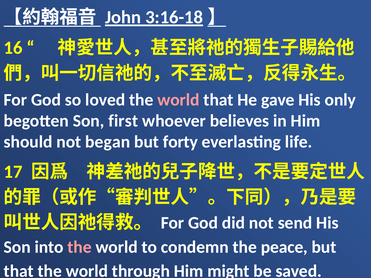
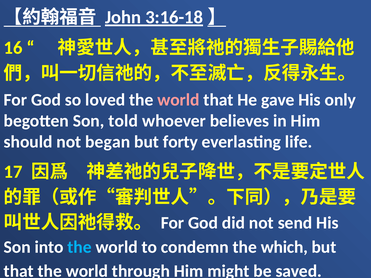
first: first -> told (123, 121)
the colour: pink -> light blue (80, 247)
peace: peace -> which (284, 247)
